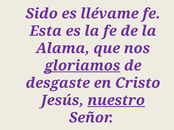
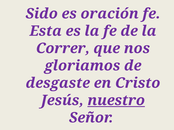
llévame: llévame -> oración (110, 14)
Alama: Alama -> Correr (63, 48)
gloriamos underline: present -> none (82, 66)
